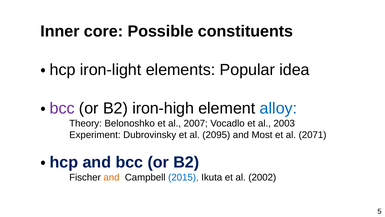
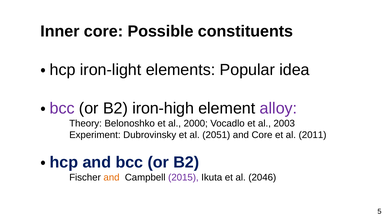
alloy colour: blue -> purple (278, 108)
2007: 2007 -> 2000 (196, 123)
2095: 2095 -> 2051 (216, 135)
and Most: Most -> Core (262, 135)
2071: 2071 -> 2011 (313, 135)
2015 colour: blue -> purple (183, 177)
2002: 2002 -> 2046 (262, 177)
